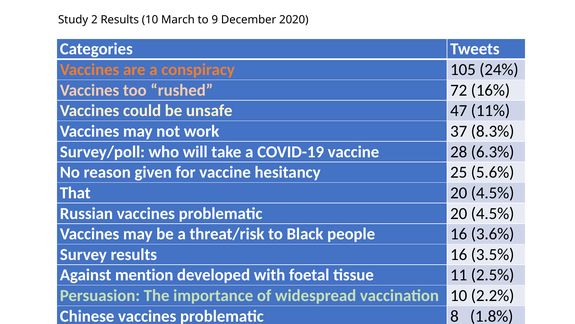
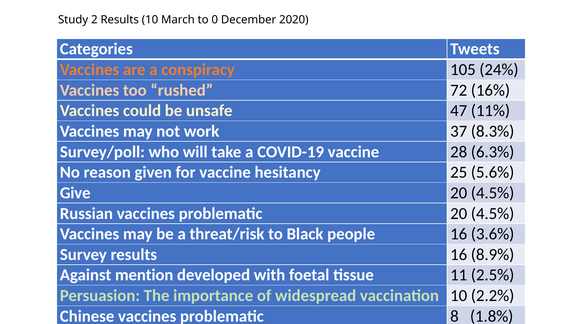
9: 9 -> 0 (215, 20)
That: That -> Give (75, 193)
3.5%: 3.5% -> 8.9% (493, 254)
